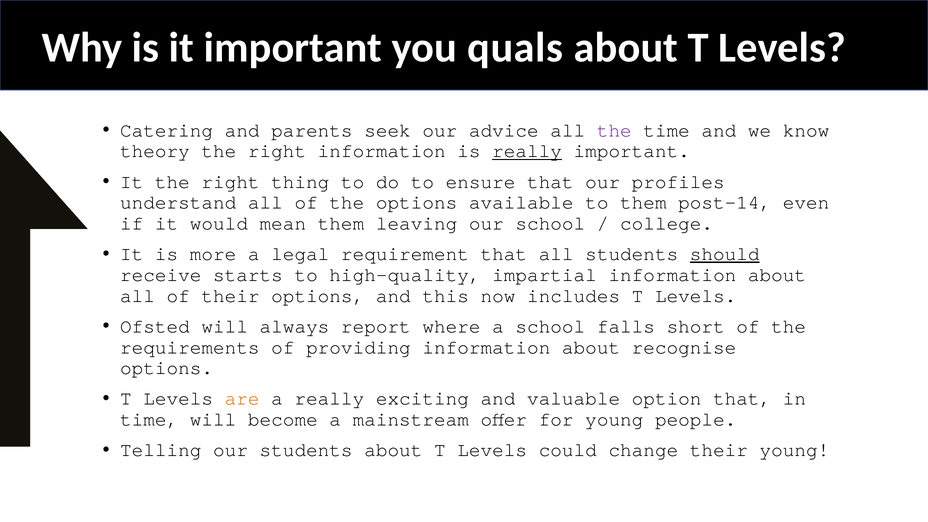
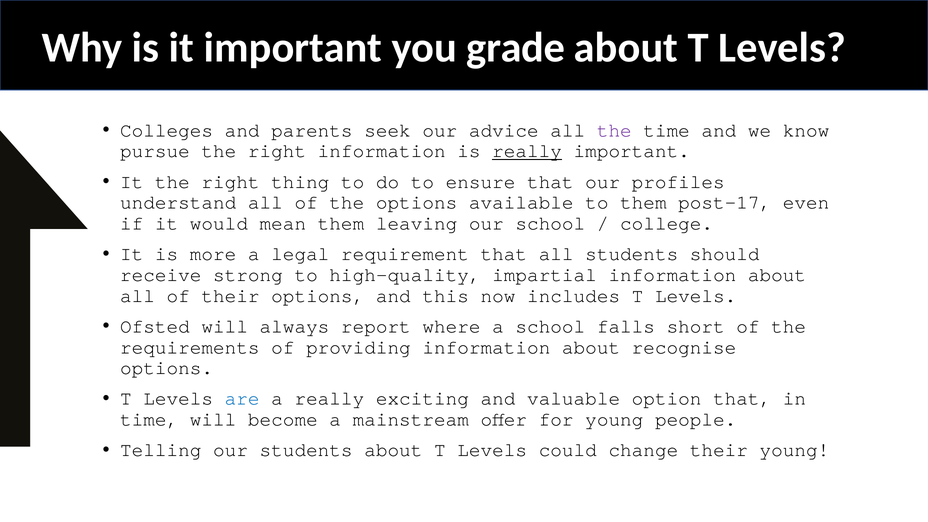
quals: quals -> grade (516, 48)
Catering: Catering -> Colleges (167, 130)
theory: theory -> pursue (155, 151)
post-14: post-14 -> post-17 (725, 202)
should underline: present -> none (725, 254)
starts: starts -> strong (248, 275)
are colour: orange -> blue (242, 399)
